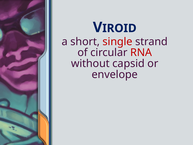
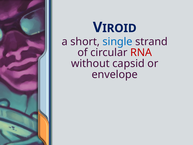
single colour: red -> blue (118, 42)
